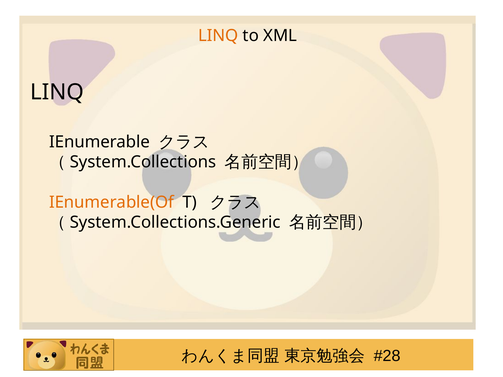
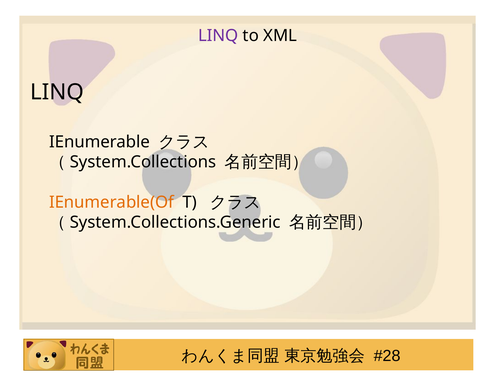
LINQ colour: orange -> purple (218, 36)
